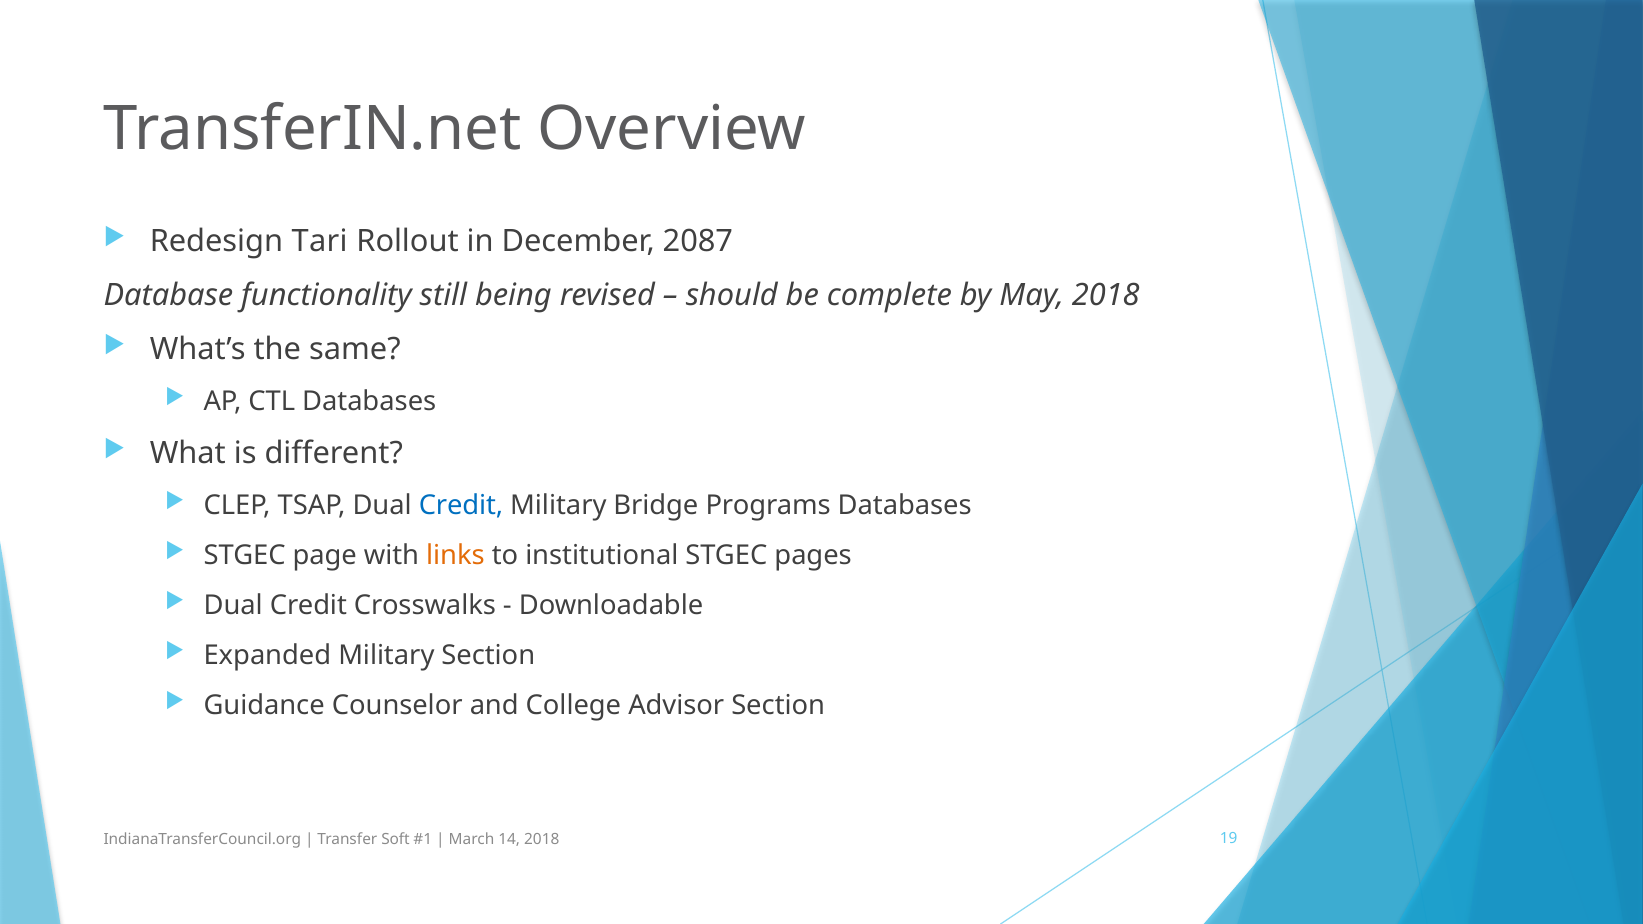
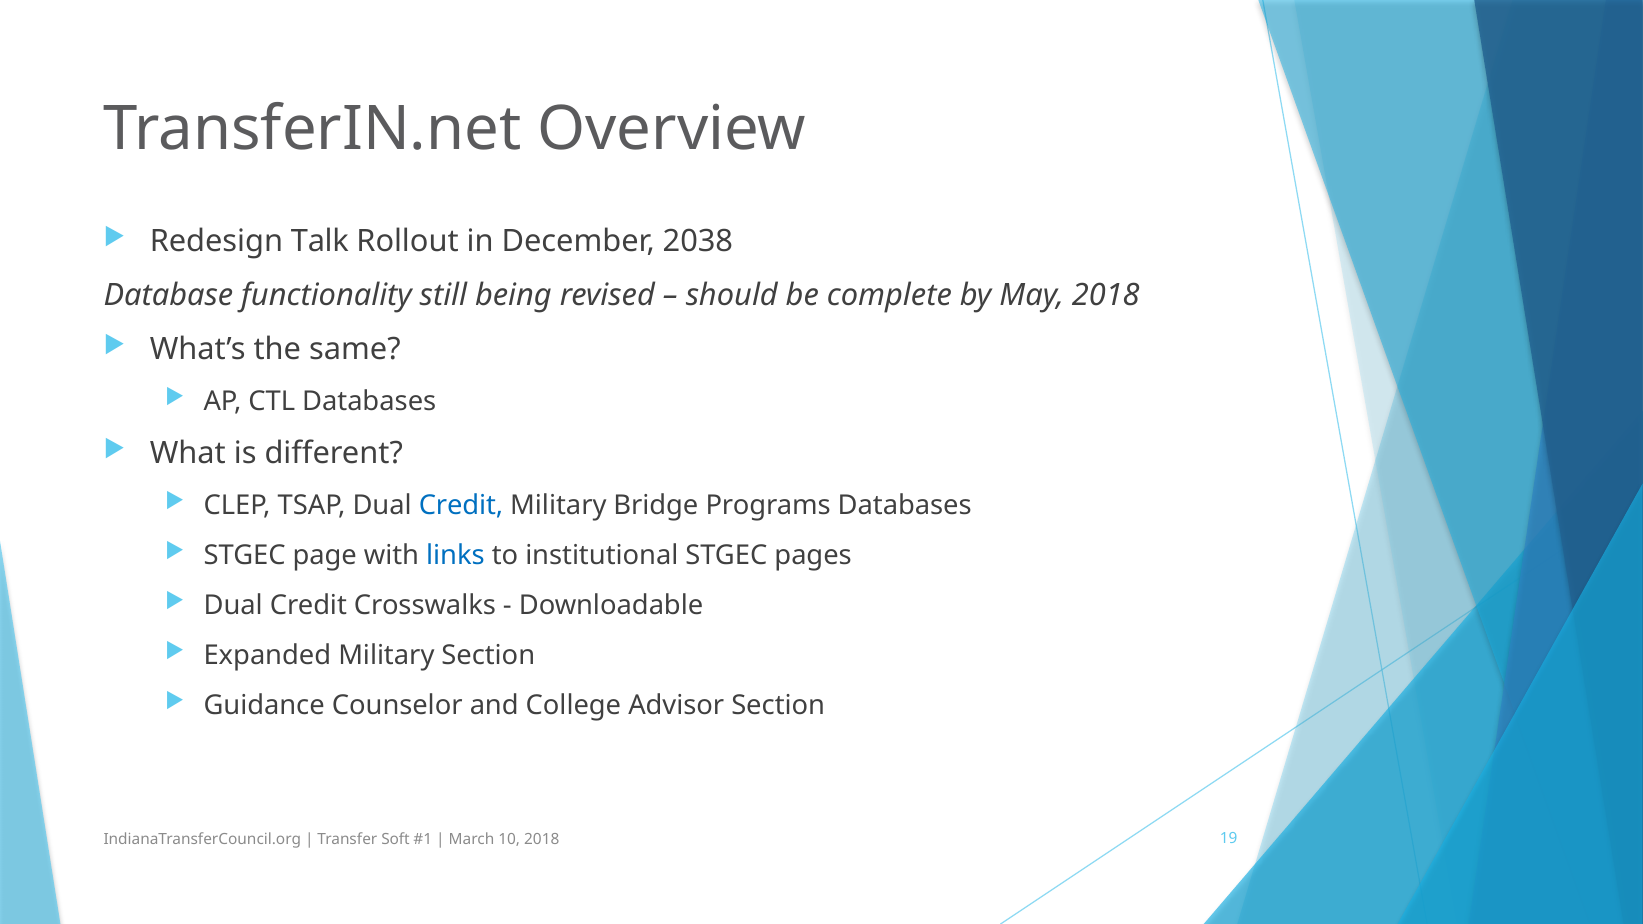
Tari: Tari -> Talk (320, 242)
2087: 2087 -> 2038 (698, 242)
links colour: orange -> blue (455, 555)
14: 14 -> 10 (509, 840)
